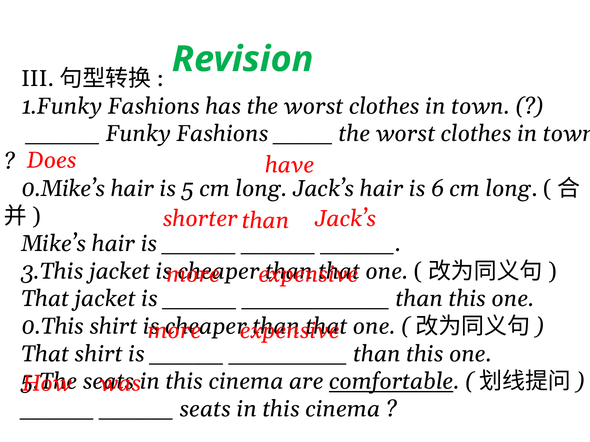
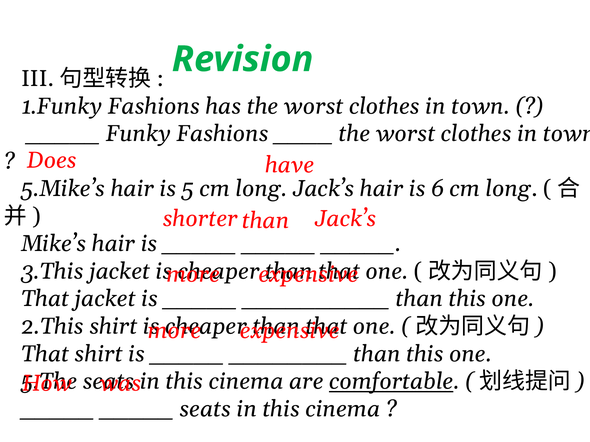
0.Mike’s: 0.Mike’s -> 5.Mike’s (63, 189)
0.This: 0.This -> 2.This (52, 327)
